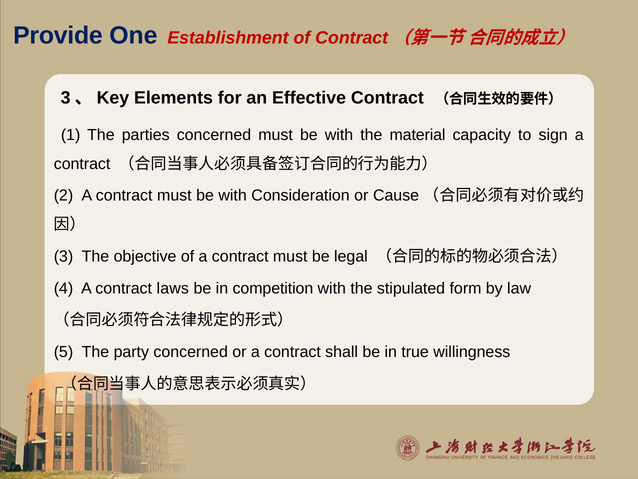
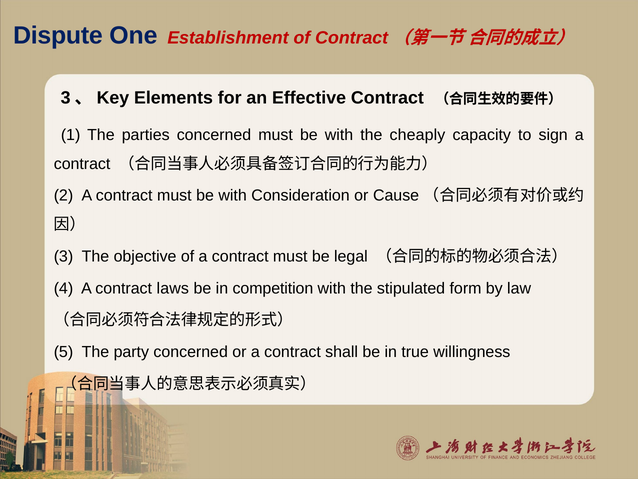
Provide: Provide -> Dispute (58, 35)
material: material -> cheaply (417, 135)
